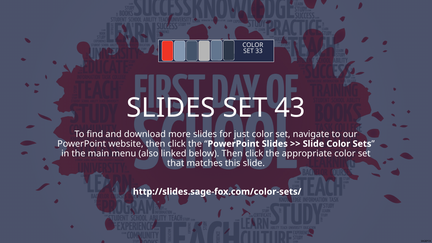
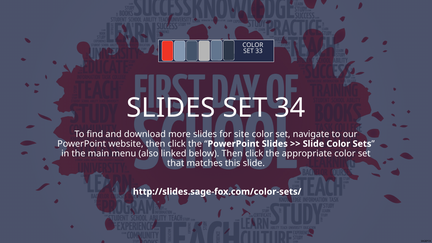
43: 43 -> 34 (290, 108)
just: just -> site (242, 134)
